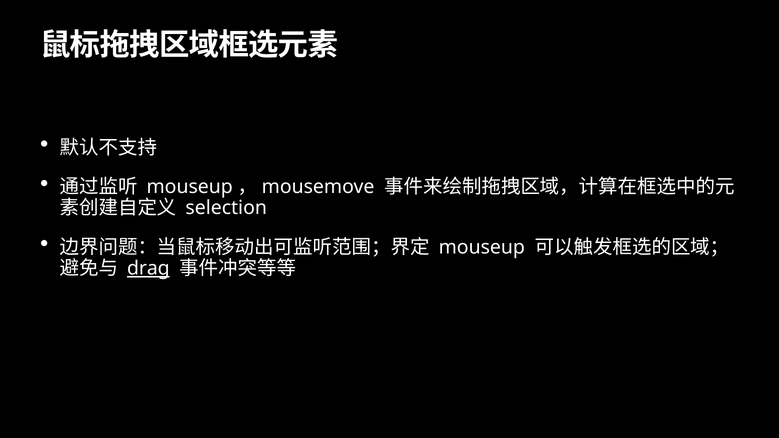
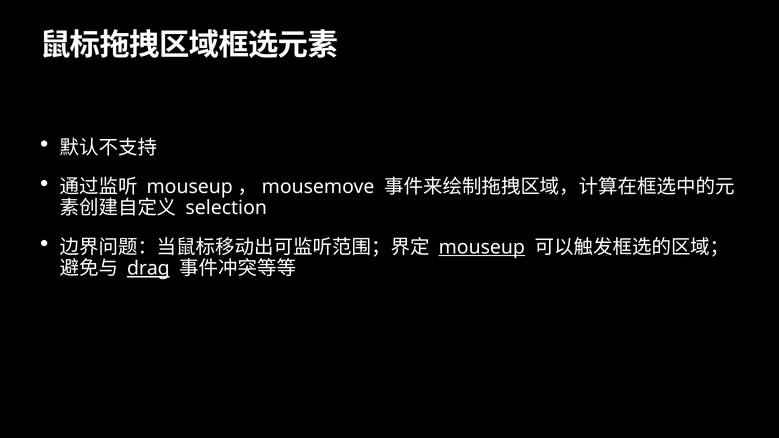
mouseup underline: none -> present (482, 247)
